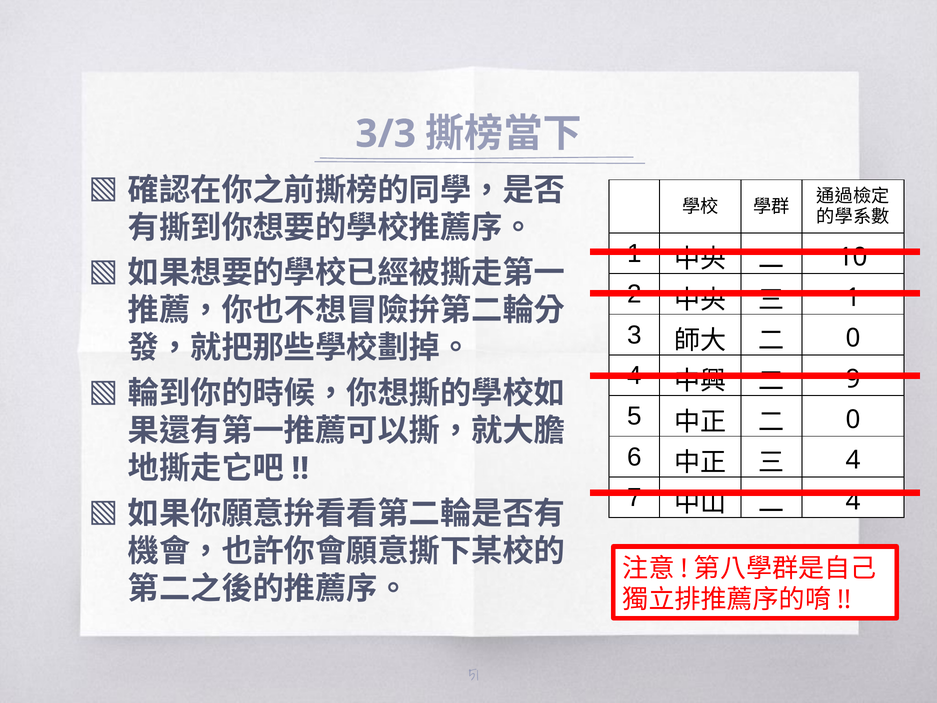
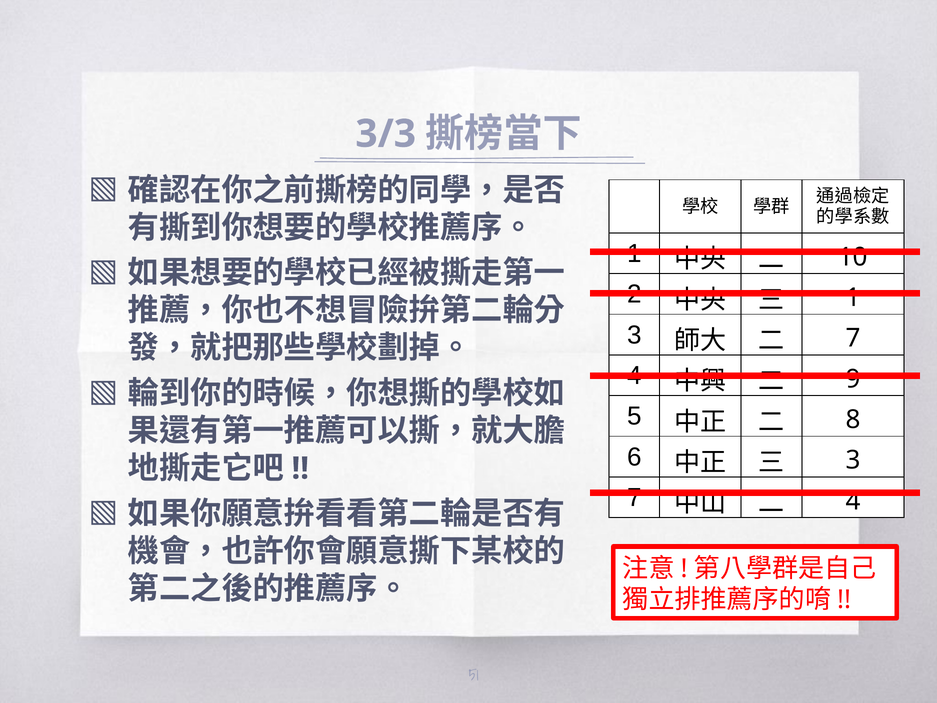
0: 0 -> 7 (853, 338)
0: 0 -> 8 (853, 419)
4: 4 -> 3 (853, 460)
